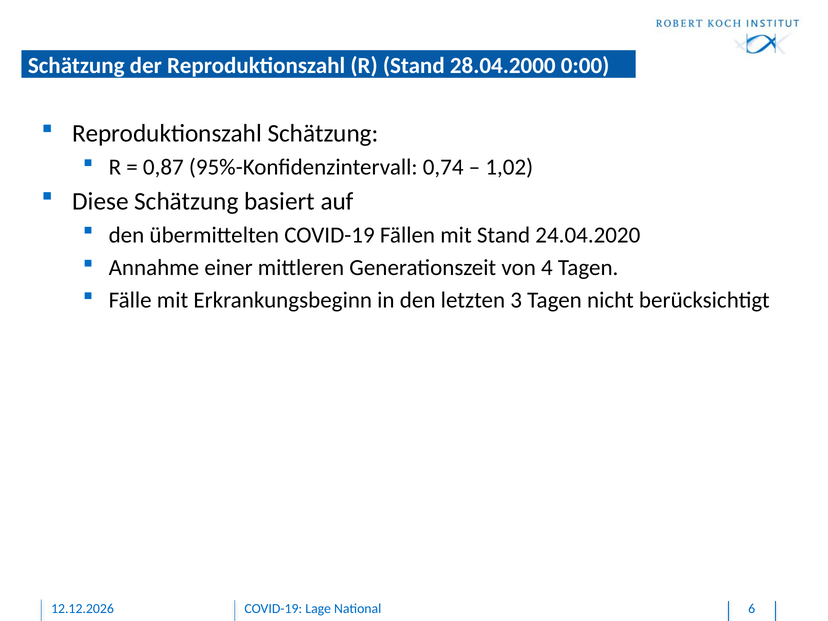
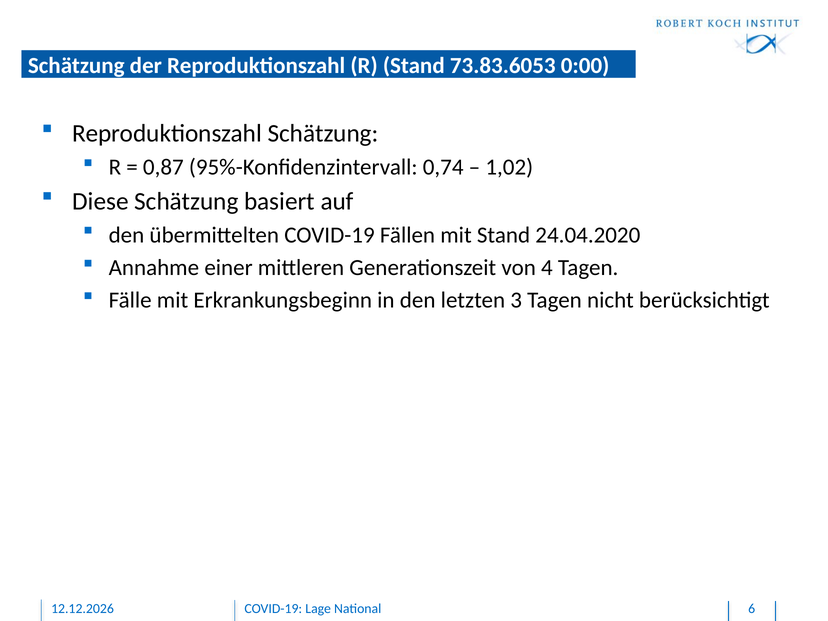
28.04.2000: 28.04.2000 -> 73.83.6053 (503, 66)
